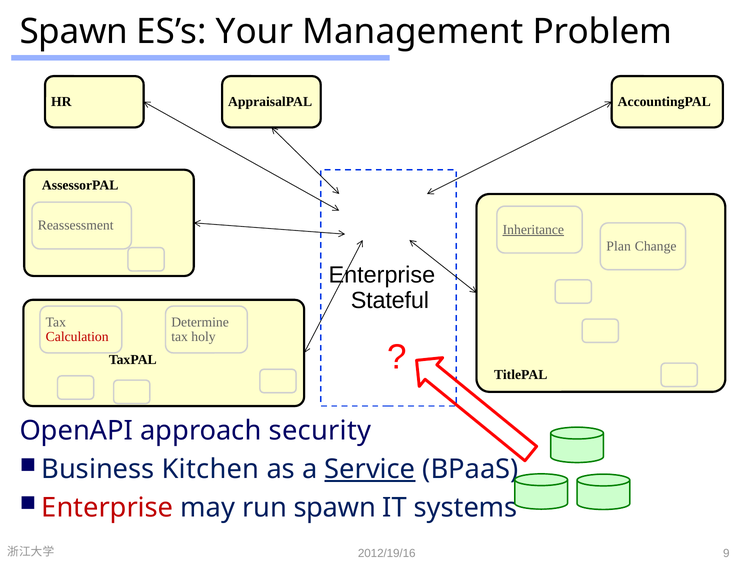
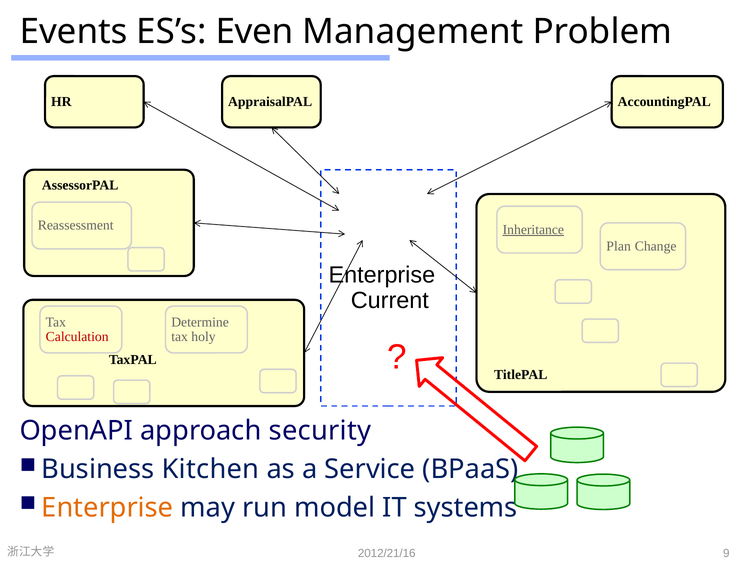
Spawn: Spawn -> Events (74, 32)
Your: Your -> Even (255, 32)
Stateful: Stateful -> Current (390, 300)
Service underline: present -> none (370, 469)
Enterprise colour: red -> orange (107, 507)
run spawn: spawn -> model (335, 507)
2012/19/16: 2012/19/16 -> 2012/21/16 (387, 553)
